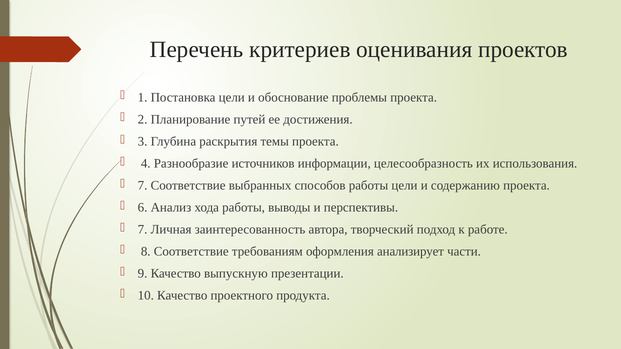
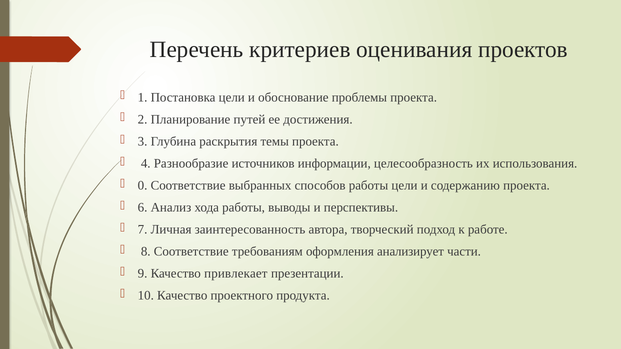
7: 7 -> 0 (143, 185)
выпускную: выпускную -> привлекает (236, 274)
